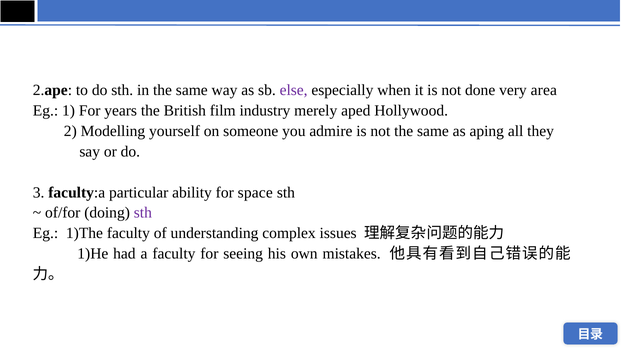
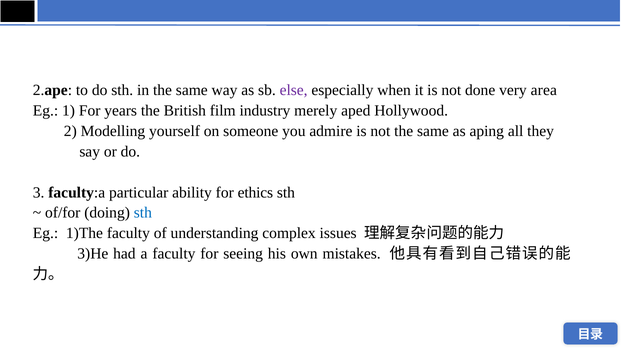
space: space -> ethics (255, 192)
sth colour: purple -> blue (143, 213)
1)He: 1)He -> 3)He (93, 254)
